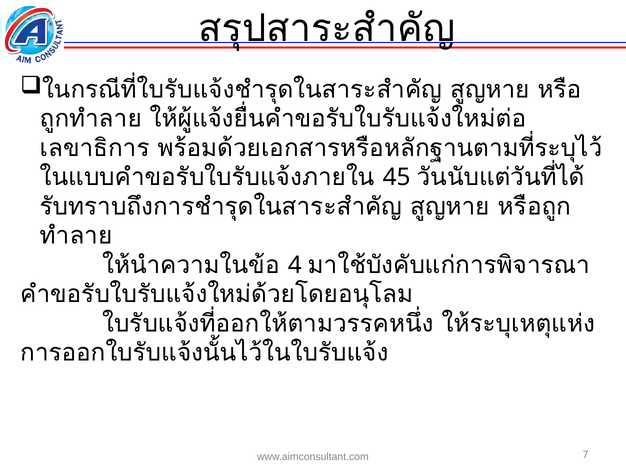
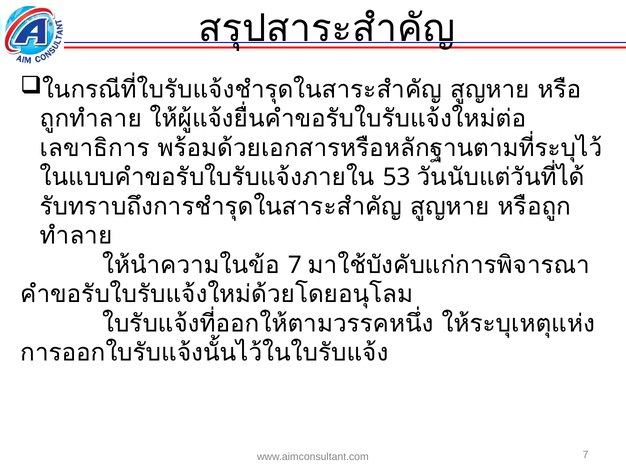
45: 45 -> 53 (397, 177)
4: 4 -> 7 (295, 265)
